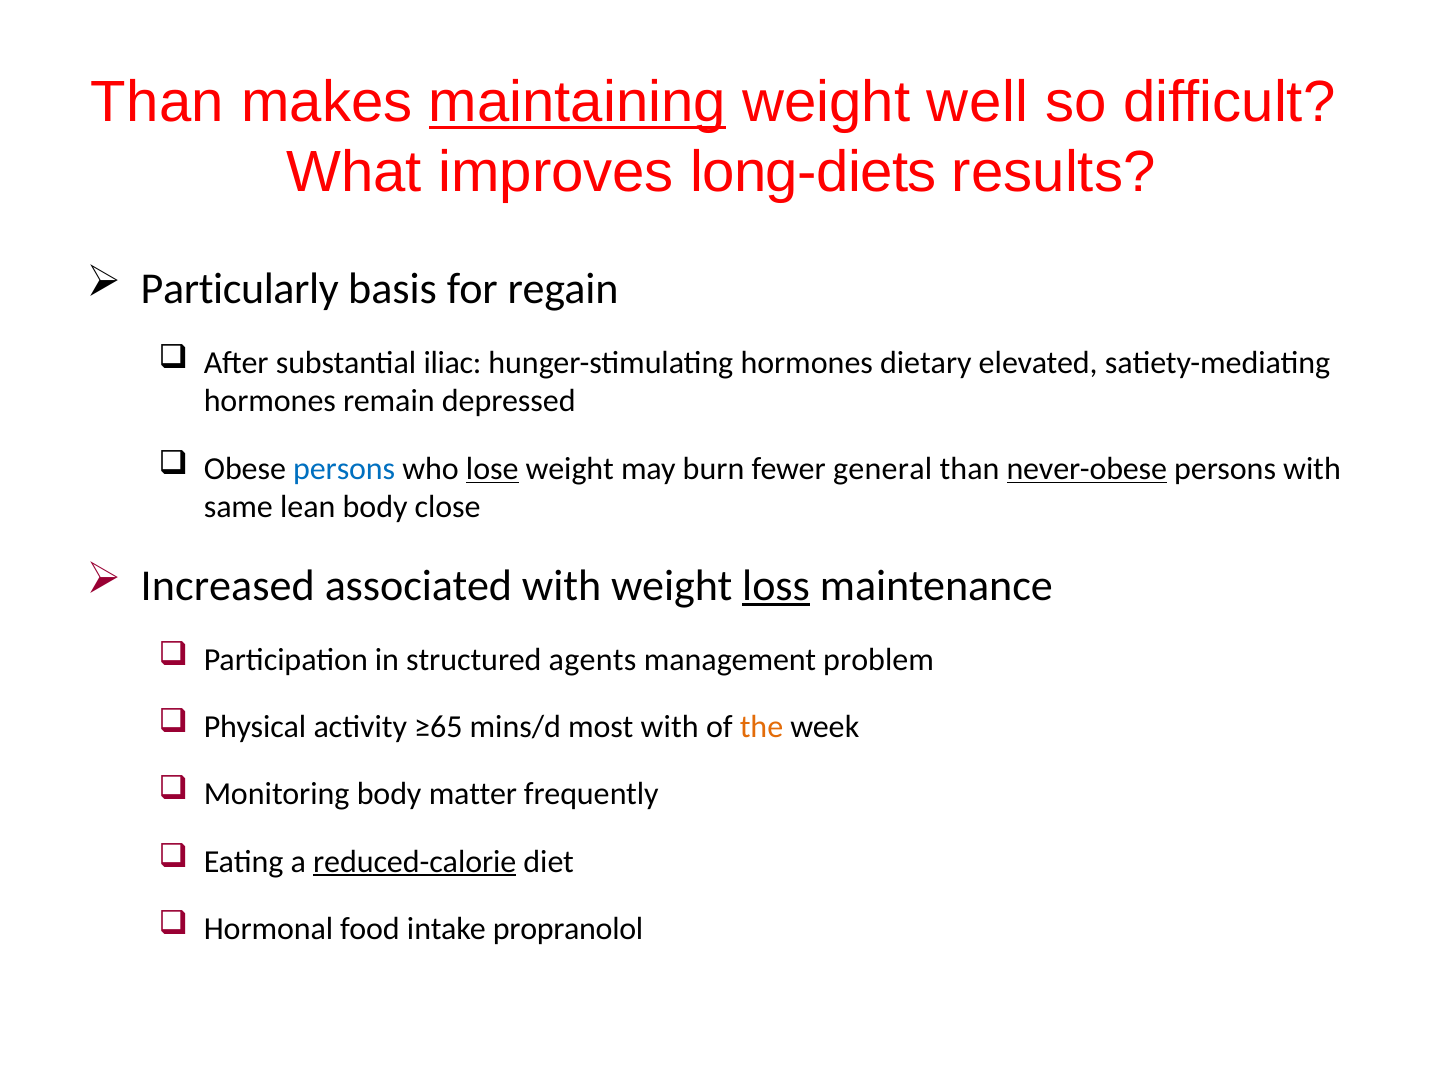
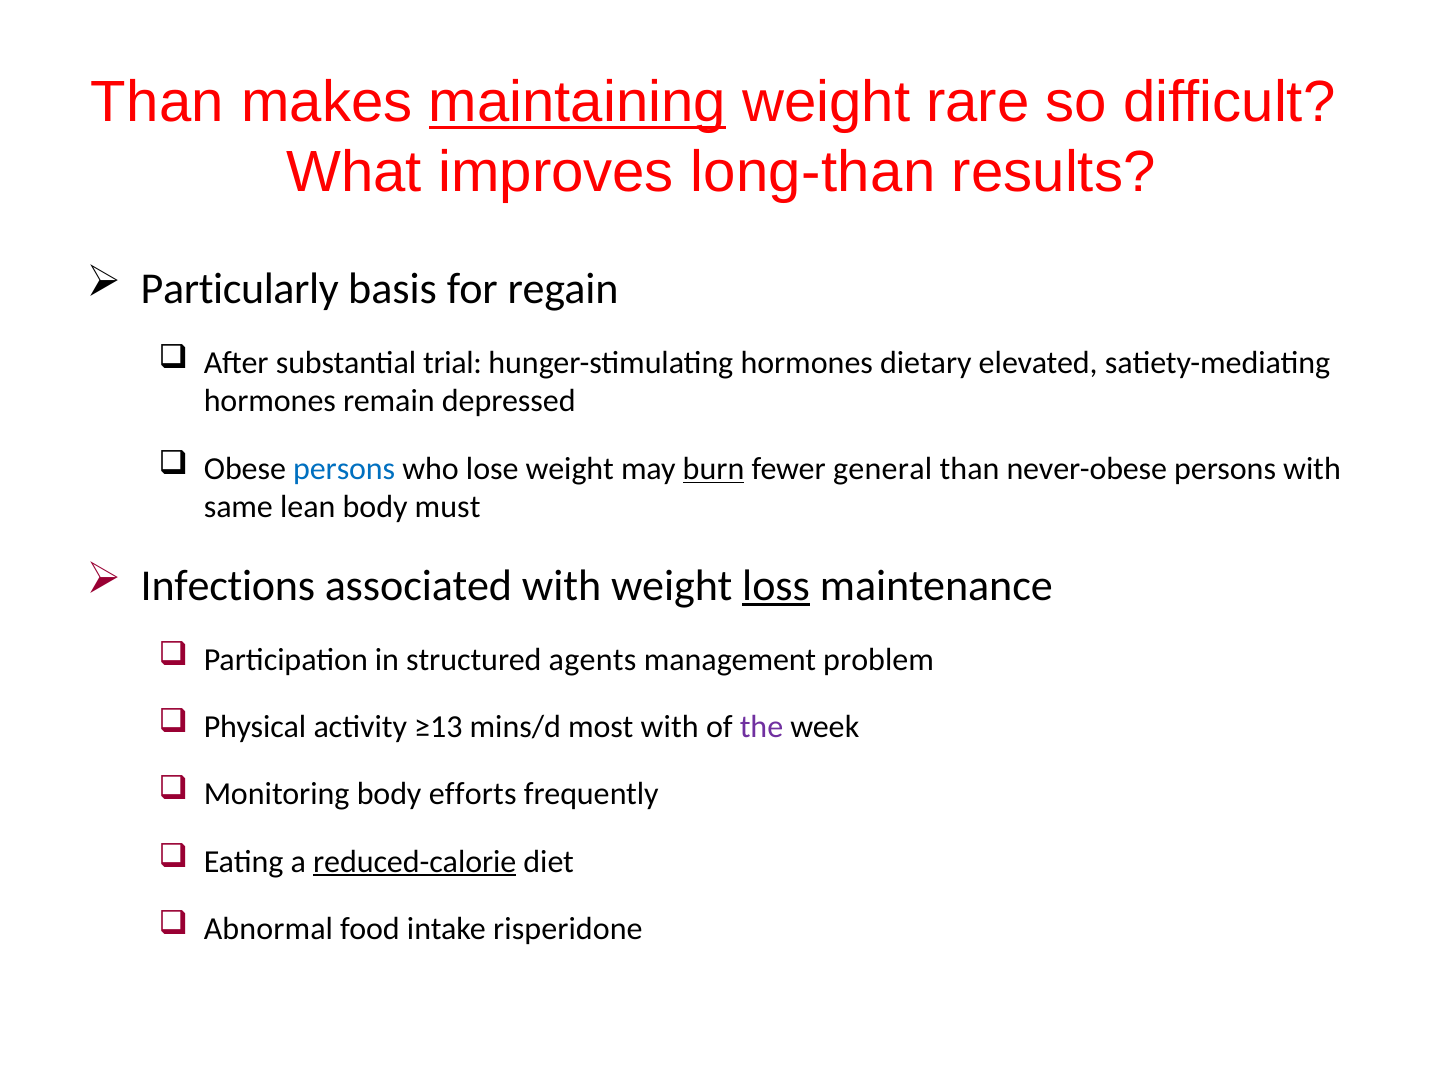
well: well -> rare (978, 103)
long-diets: long-diets -> long-than (813, 172)
iliac: iliac -> trial (453, 363)
lose underline: present -> none (492, 469)
burn underline: none -> present (714, 469)
never-obese underline: present -> none (1087, 469)
close: close -> must (448, 507)
Increased: Increased -> Infections (228, 586)
≥65: ≥65 -> ≥13 (438, 727)
the colour: orange -> purple (762, 727)
matter: matter -> efforts (473, 794)
Hormonal: Hormonal -> Abnormal (268, 929)
propranolol: propranolol -> risperidone (568, 929)
